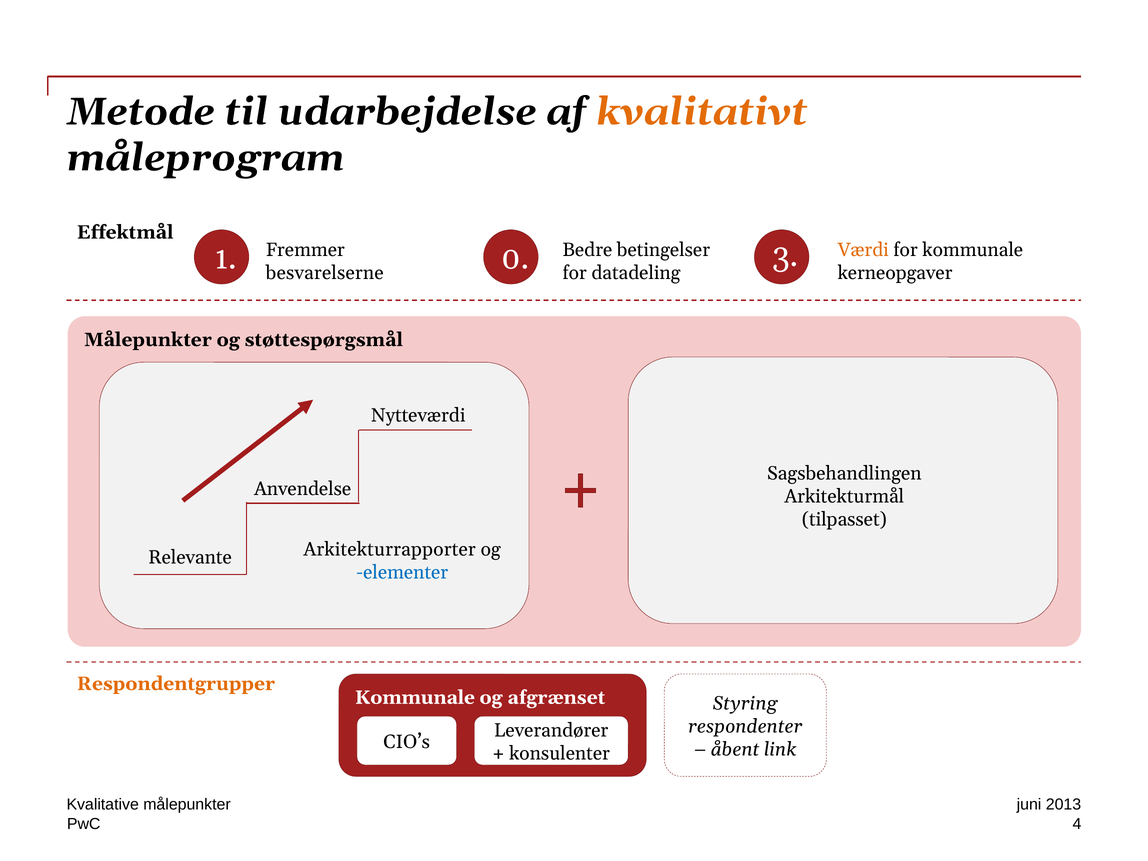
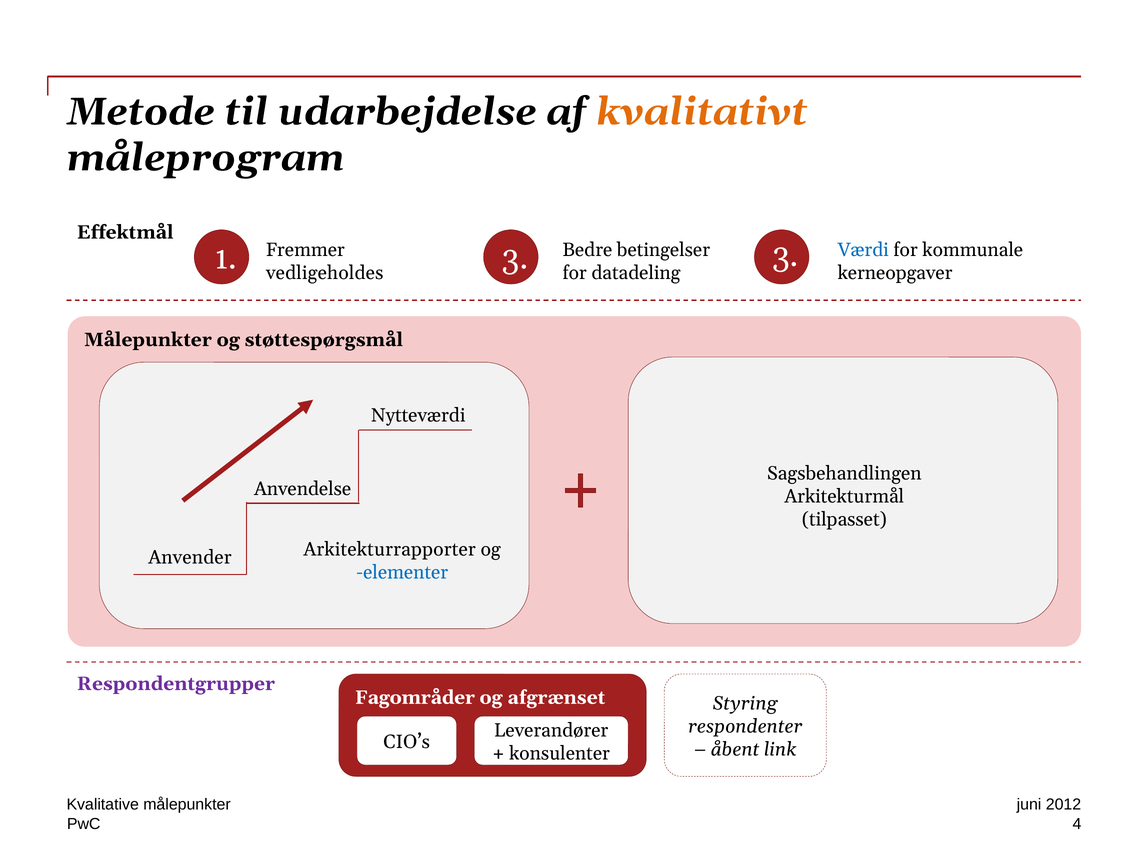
Værdi colour: orange -> blue (863, 250)
1 0: 0 -> 3 (515, 258)
besvarelserne: besvarelserne -> vedligeholdes (325, 273)
Relevante: Relevante -> Anvender (190, 557)
Respondentgrupper colour: orange -> purple (176, 684)
Kommunale: Kommunale -> Fagområder (415, 697)
2013: 2013 -> 2012 (1064, 805)
